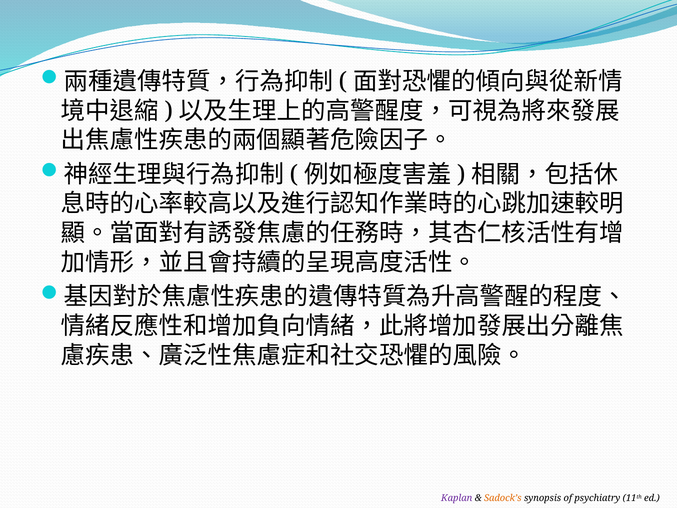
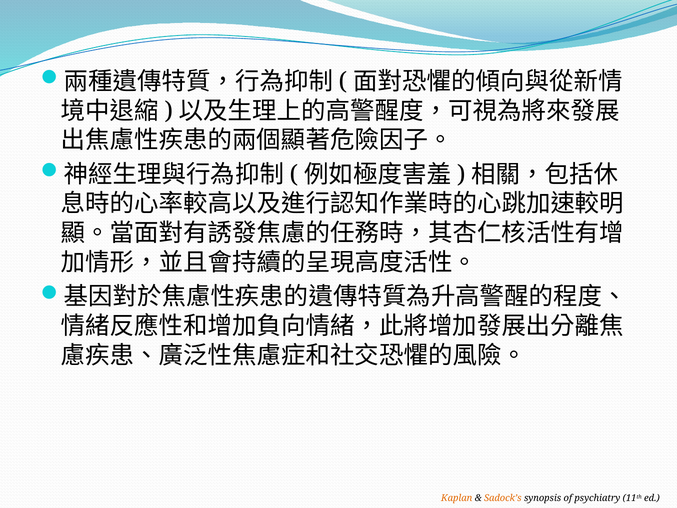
Kaplan colour: purple -> orange (457, 498)
